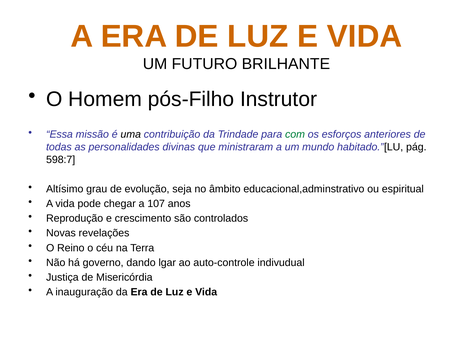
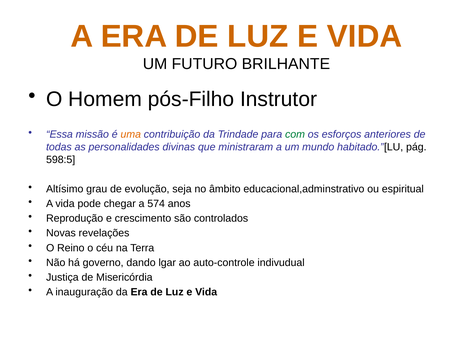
uma colour: black -> orange (131, 134)
598:7: 598:7 -> 598:5 (61, 159)
107: 107 -> 574 (156, 204)
